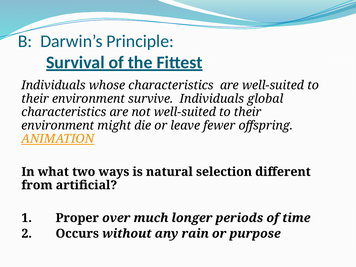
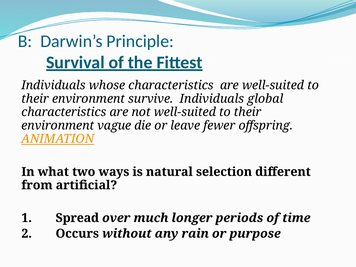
might: might -> vague (114, 125)
Proper: Proper -> Spread (77, 218)
